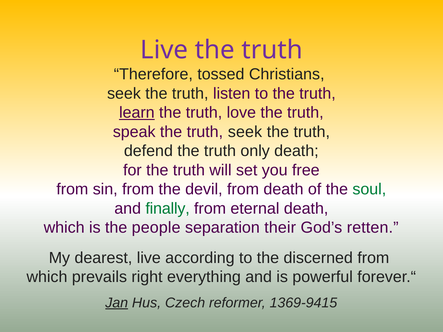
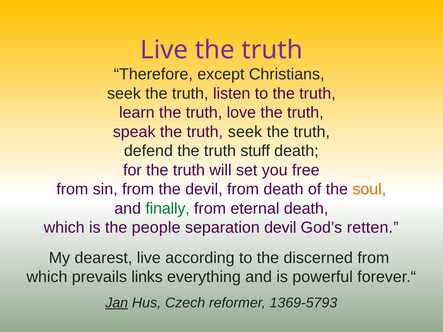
tossed: tossed -> except (221, 74)
learn underline: present -> none (137, 113)
only: only -> stuff (255, 151)
soul colour: green -> orange (369, 190)
separation their: their -> devil (280, 228)
right: right -> links (147, 277)
1369-9415: 1369-9415 -> 1369-5793 (303, 303)
